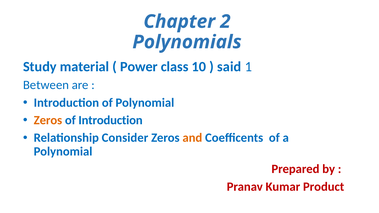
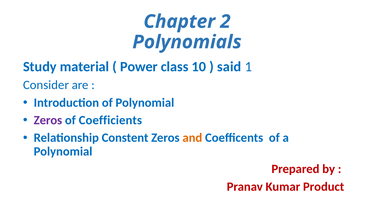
Between: Between -> Consider (46, 85)
Zeros colour: orange -> purple (48, 120)
of Introduction: Introduction -> Coefficients (110, 120)
Consider: Consider -> Constent (125, 138)
